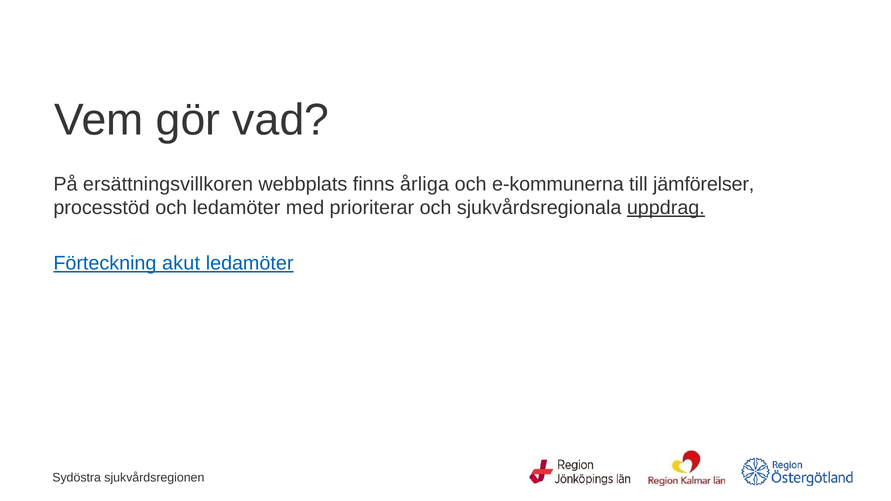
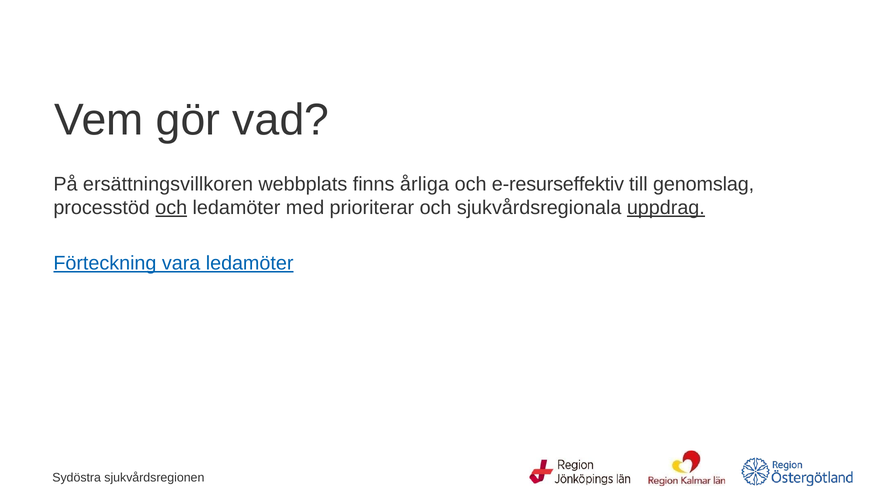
e-kommunerna: e-kommunerna -> e-resurseffektiv (558, 184)
jämförelser: jämförelser -> genomslag (704, 184)
och underline: none -> present (171, 208)
akut: akut -> vara (181, 263)
